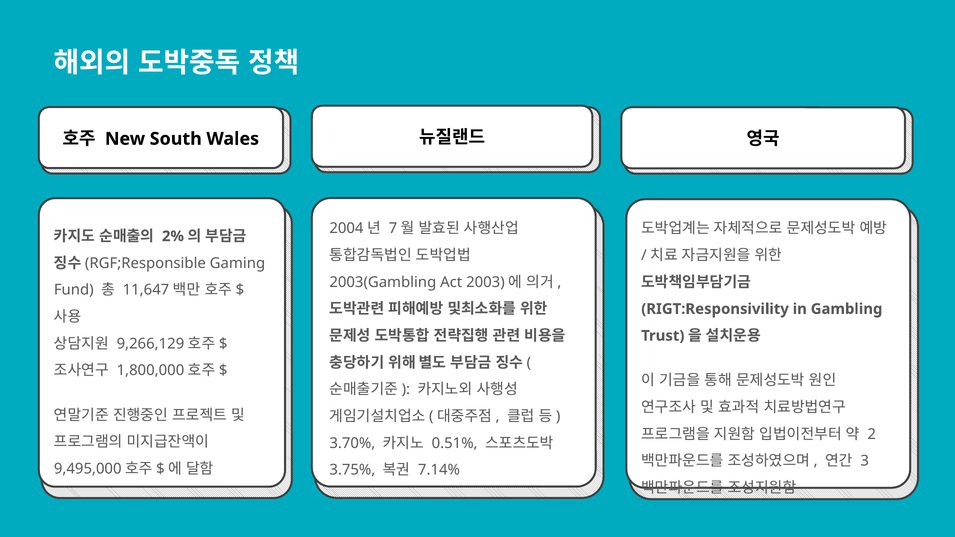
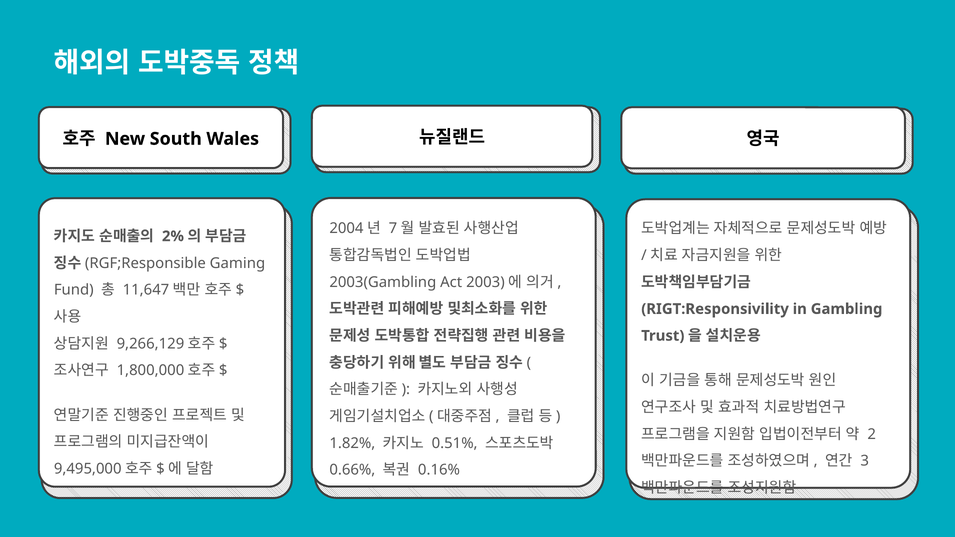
3.70%: 3.70% -> 1.82% (352, 443)
3.75%: 3.75% -> 0.66% (352, 470)
7.14%: 7.14% -> 0.16% (439, 470)
